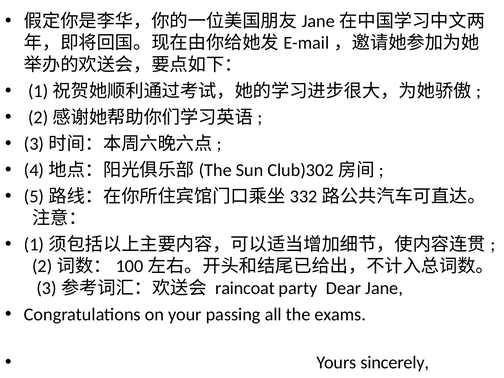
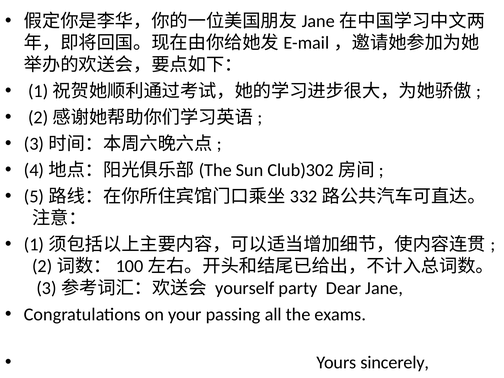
raincoat: raincoat -> yourself (245, 288)
